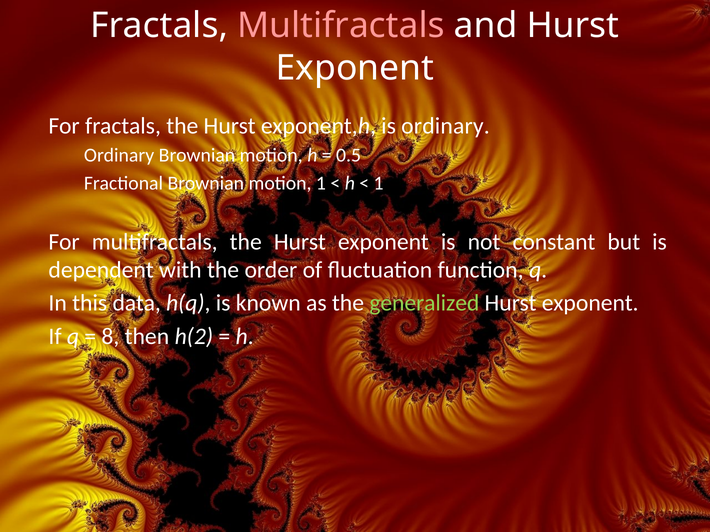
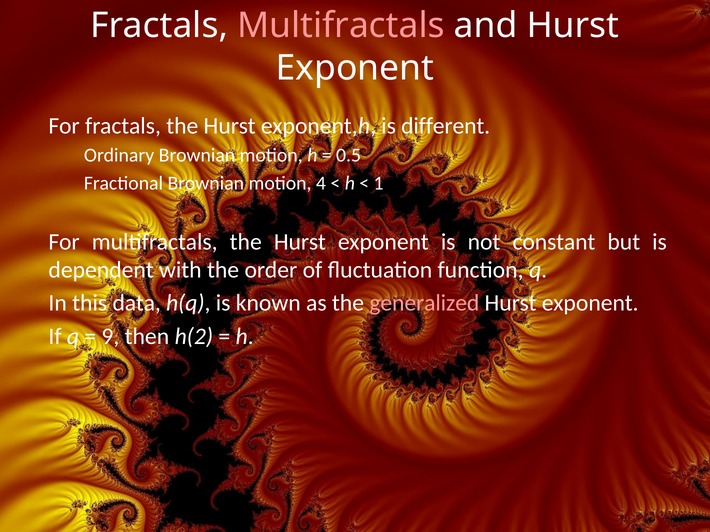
is ordinary: ordinary -> different (446, 126)
motion 1: 1 -> 4 (321, 183)
generalized colour: light green -> pink (424, 303)
8: 8 -> 9 (110, 337)
